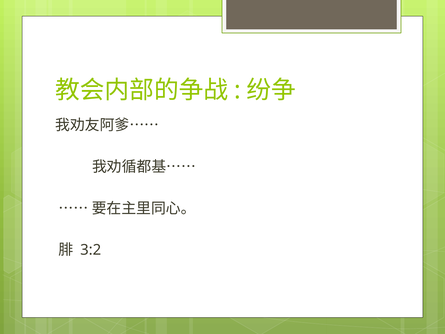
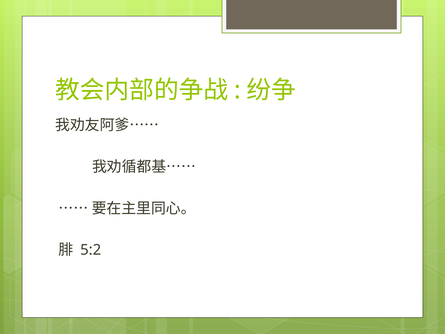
3:2: 3:2 -> 5:2 (91, 250)
